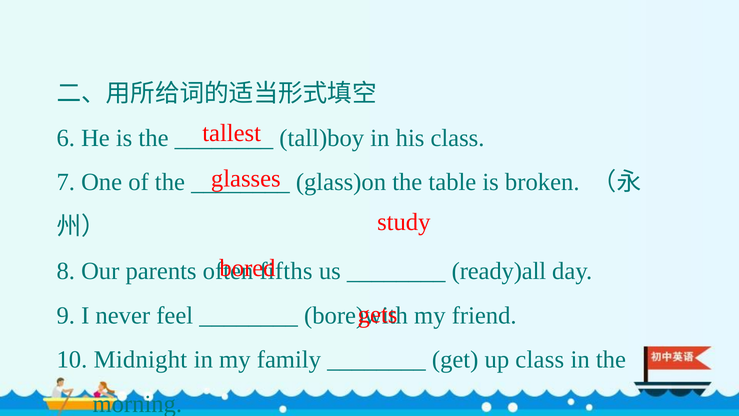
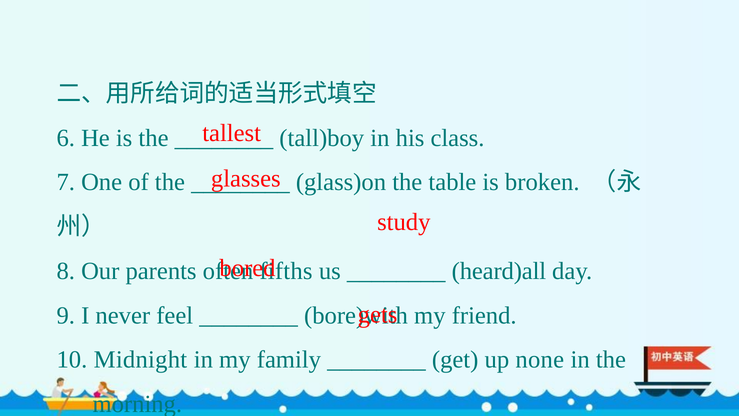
ready)all: ready)all -> heard)all (499, 271)
up class: class -> none (540, 360)
